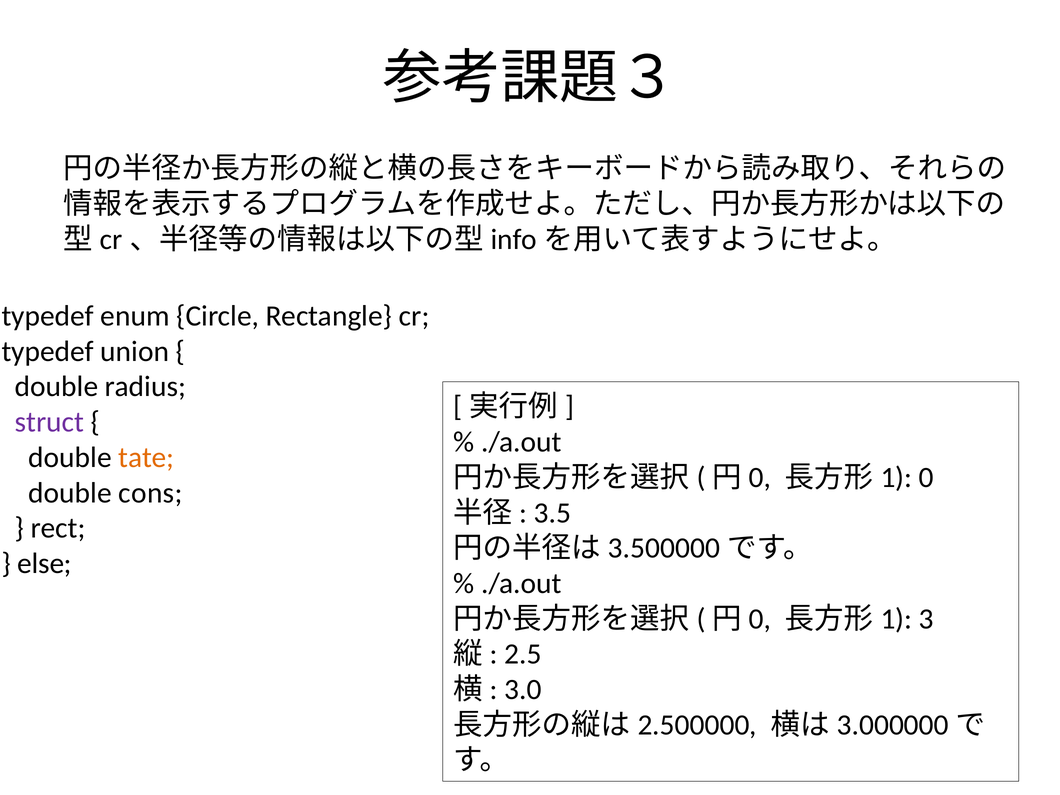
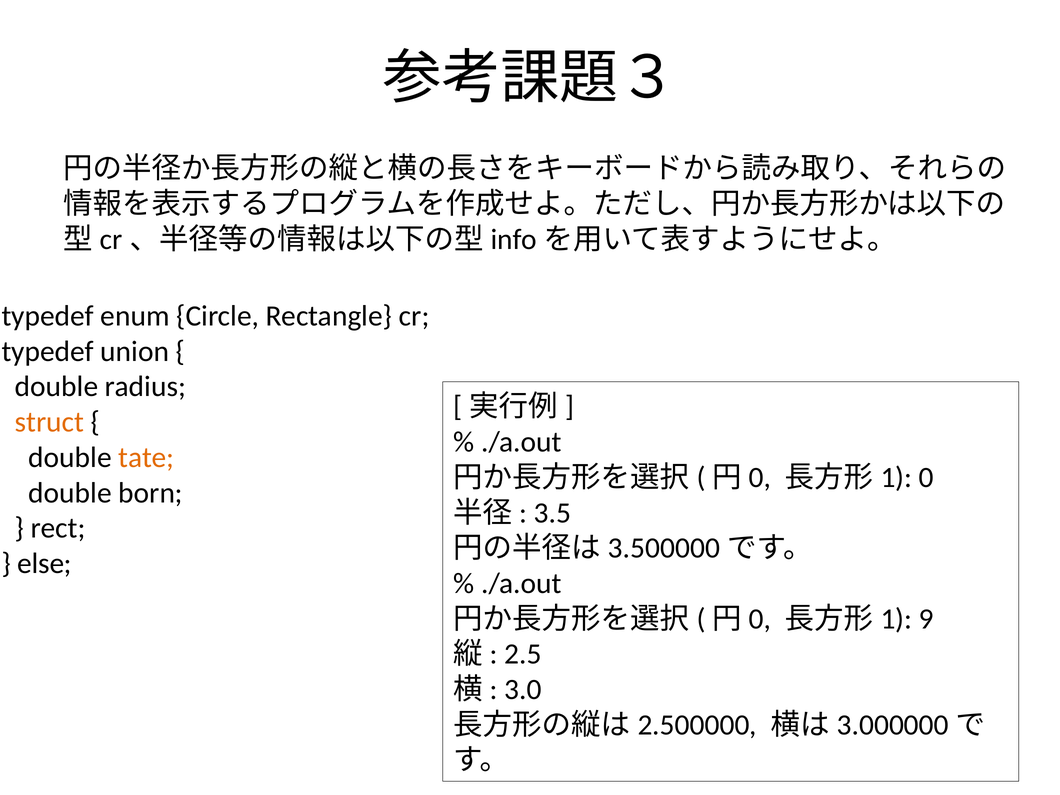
struct colour: purple -> orange (49, 422)
cons: cons -> born (151, 493)
3: 3 -> 9 (926, 619)
